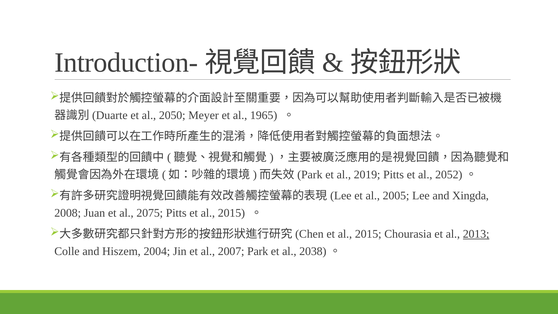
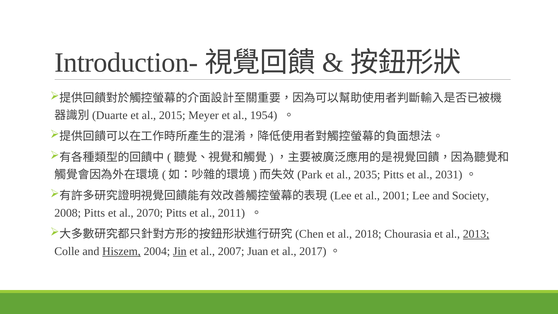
2050: 2050 -> 2015 (172, 115)
1965: 1965 -> 1954 (264, 115)
2019: 2019 -> 2035 (367, 175)
2052: 2052 -> 2031 (449, 175)
2005: 2005 -> 2001 (396, 195)
Xingda: Xingda -> Society (471, 195)
2008 Juan: Juan -> Pitts (94, 213)
2075: 2075 -> 2070 (150, 213)
Pitts et al 2015: 2015 -> 2011 (231, 213)
2015: 2015 -> 2018 (368, 234)
Hiszem underline: none -> present (121, 251)
Jin underline: none -> present (180, 251)
Park: Park -> Juan (258, 251)
2038: 2038 -> 2017 (313, 251)
